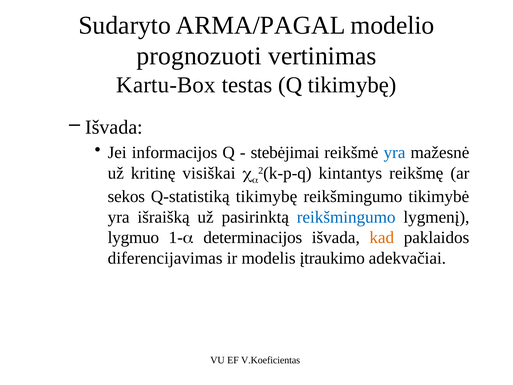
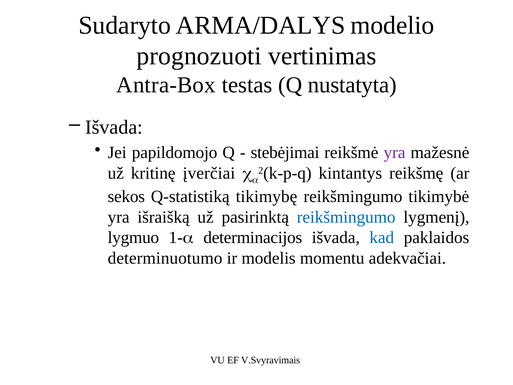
ARMA/PAGAL: ARMA/PAGAL -> ARMA/DALYS (261, 25)
Kartu-Box: Kartu-Box -> Antra-Box (166, 85)
Q tikimybę: tikimybę -> nustatyta (352, 85)
informacijos: informacijos -> papildomojo (175, 153)
yra colour: blue -> purple (395, 153)
visiškai: visiškai -> įverčiai (209, 173)
kad colour: orange -> blue (382, 237)
diferencijavimas: diferencijavimas -> determinuotumo (165, 258)
įtraukimo: įtraukimo -> momentu (332, 258)
V.Koeficientas: V.Koeficientas -> V.Svyravimais (271, 360)
